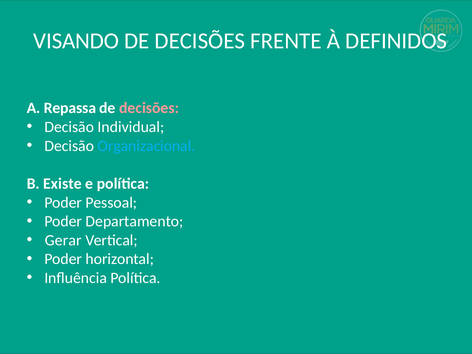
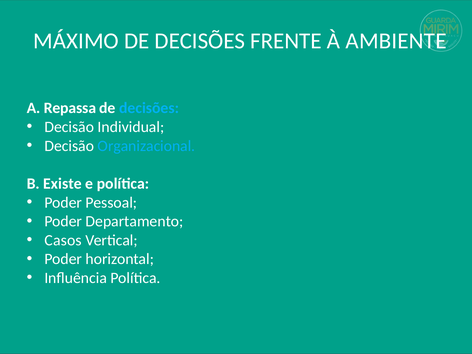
VISANDO: VISANDO -> MÁXIMO (76, 41)
DEFINIDOS: DEFINIDOS -> AMBIENTE (396, 41)
decisões colour: pink -> light blue (149, 108)
Gerar: Gerar -> Casos (63, 240)
